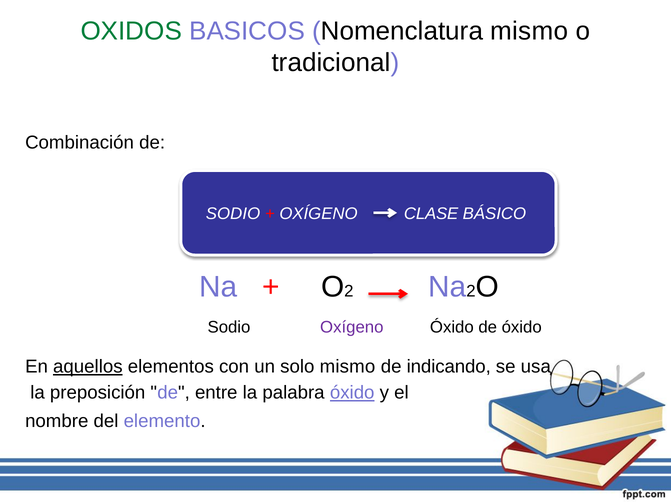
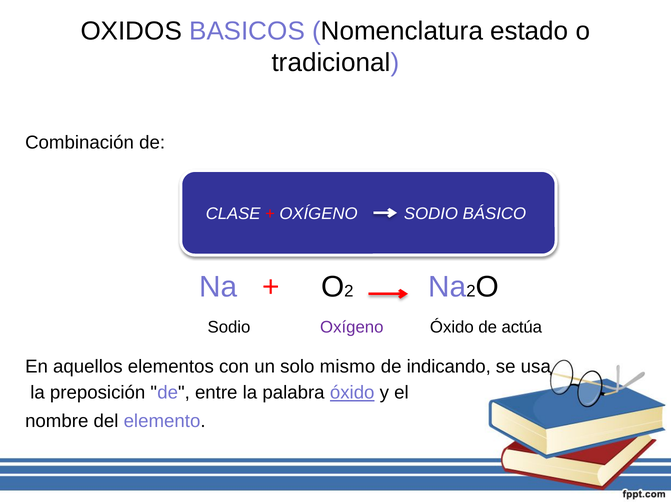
OXIDOS colour: green -> black (131, 31)
Nomenclatura mismo: mismo -> estado (529, 31)
SODIO: SODIO -> CLASE (233, 214)
OXÍGENO CLASE: CLASE -> SODIO (431, 214)
de óxido: óxido -> actúa (522, 327)
aquellos underline: present -> none (88, 367)
